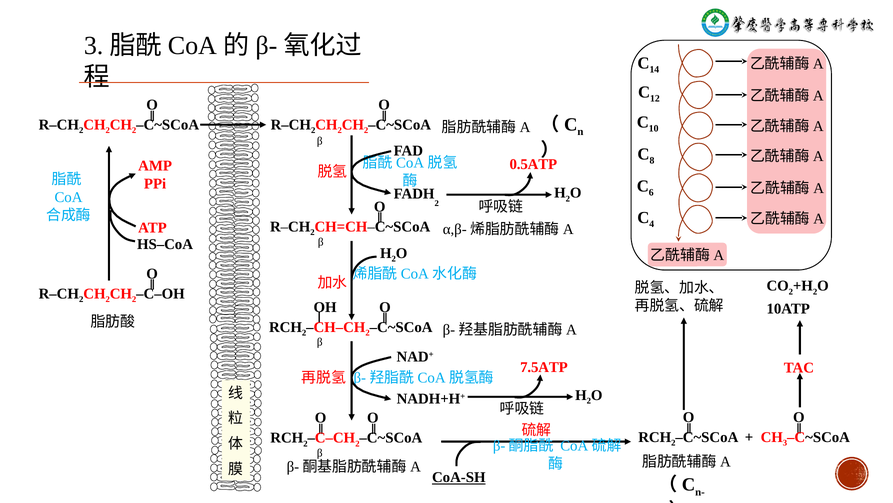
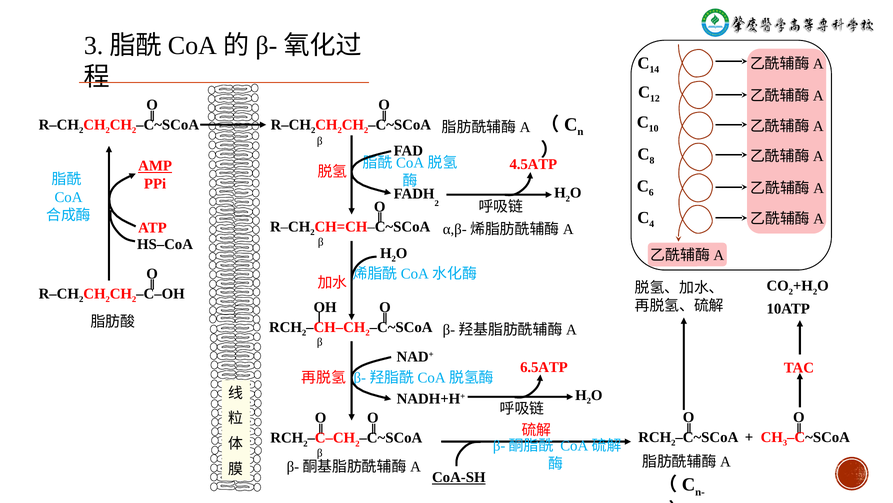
0.5ATP: 0.5ATP -> 4.5ATP (533, 164)
AMP underline: none -> present (155, 166)
7.5ATP: 7.5ATP -> 6.5ATP (544, 367)
